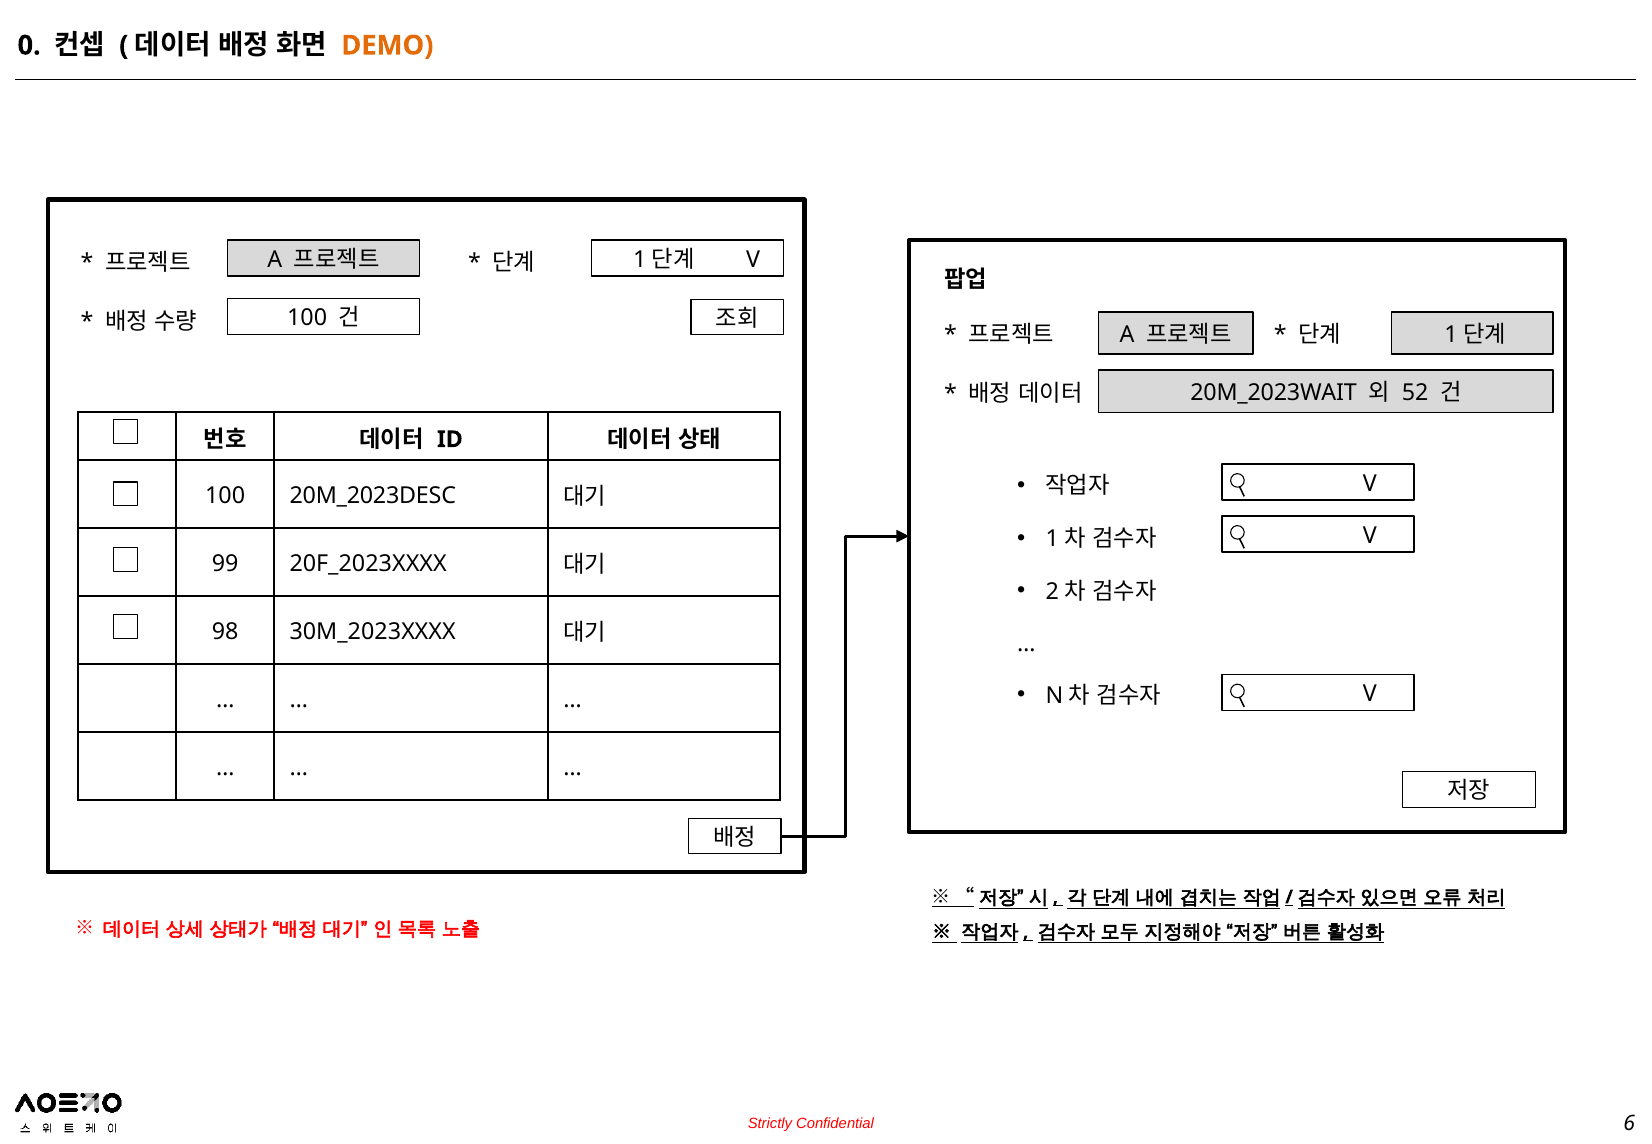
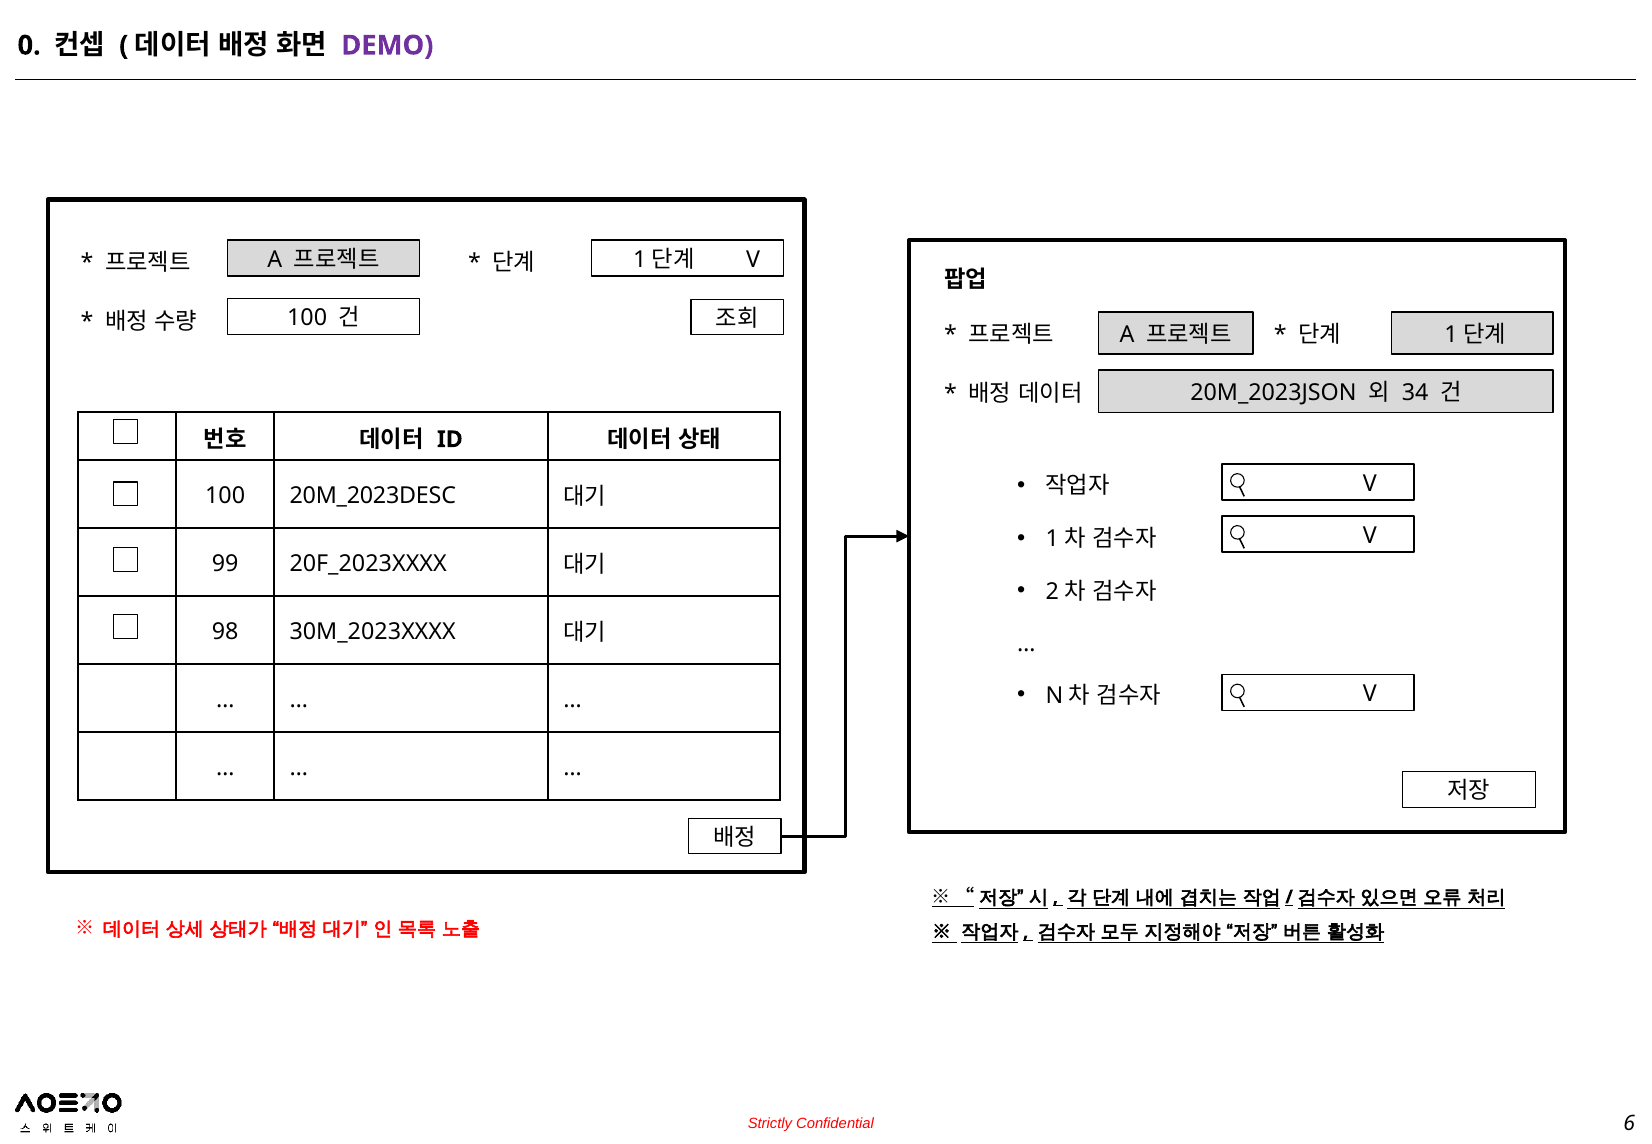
DEMO colour: orange -> purple (387, 45)
20M_2023WAIT: 20M_2023WAIT -> 20M_2023JSON (1273, 393)
52: 52 -> 34 (1415, 393)
